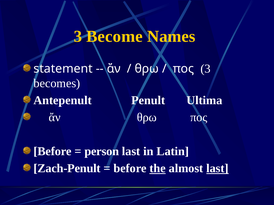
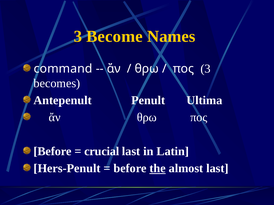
statement: statement -> command (63, 69)
person: person -> crucial (102, 152)
Zach-Penult: Zach-Penult -> Hers-Penult (67, 169)
last underline: present -> none (217, 169)
